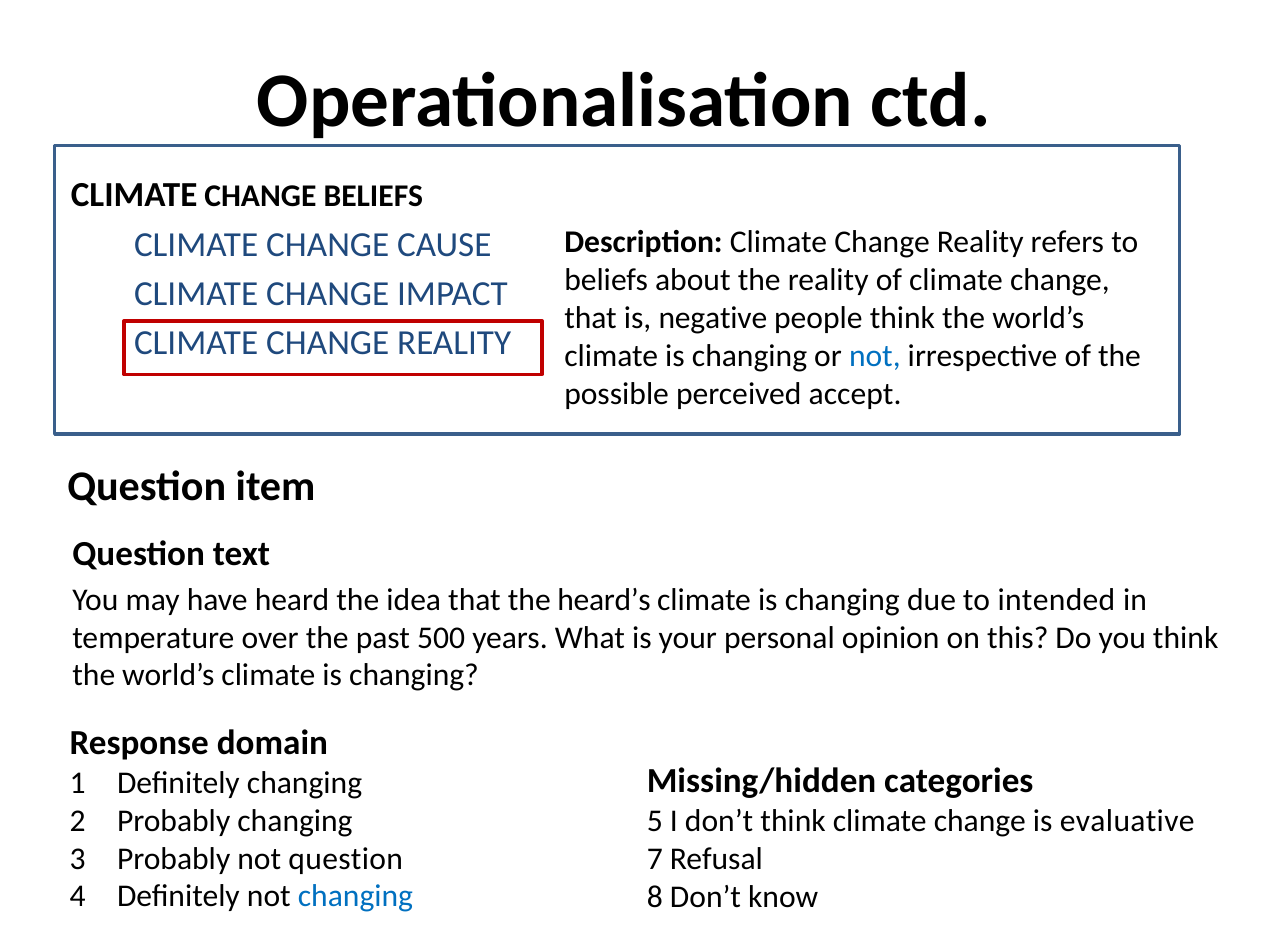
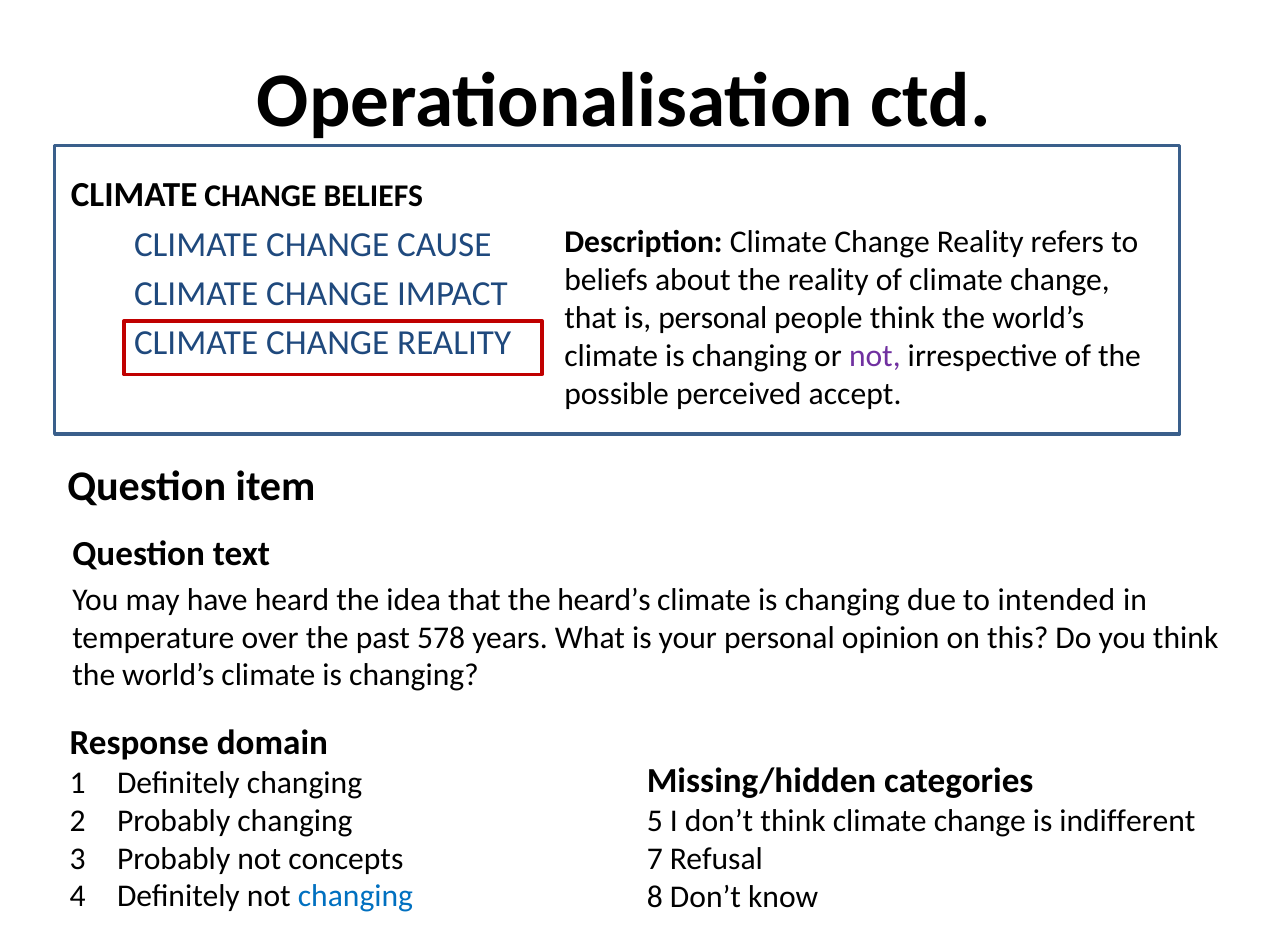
is negative: negative -> personal (713, 318)
not colour: blue -> purple (875, 356)
500: 500 -> 578 (441, 638)
evaluative: evaluative -> indifferent (1127, 821)
not question: question -> concepts (346, 859)
